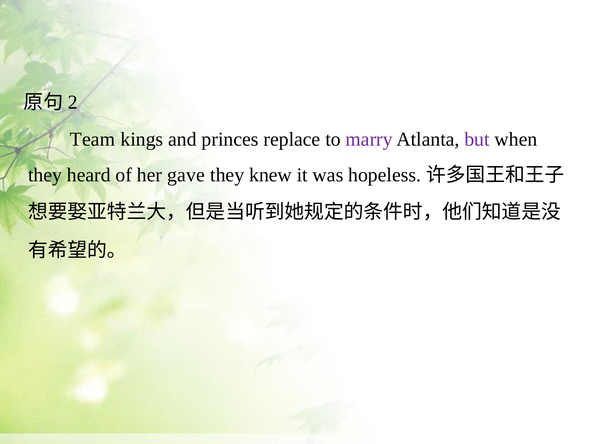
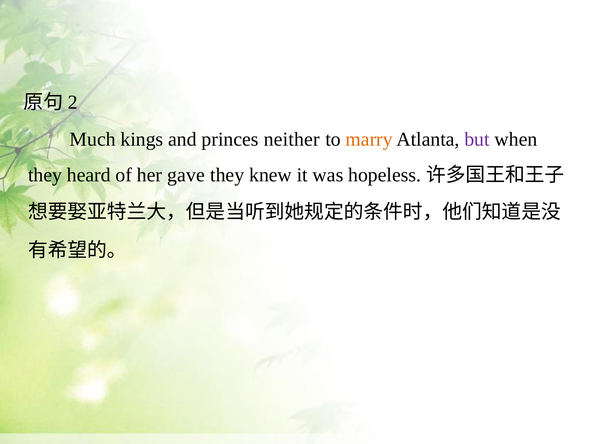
Team: Team -> Much (93, 139)
replace: replace -> neither (292, 139)
marry colour: purple -> orange (369, 139)
